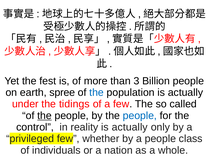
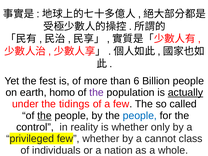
3: 3 -> 6 (136, 81)
spree: spree -> homo (62, 93)
the colour: blue -> purple (97, 93)
actually underline: none -> present (185, 93)
reality is actually: actually -> whether (130, 127)
a people: people -> cannot (160, 139)
